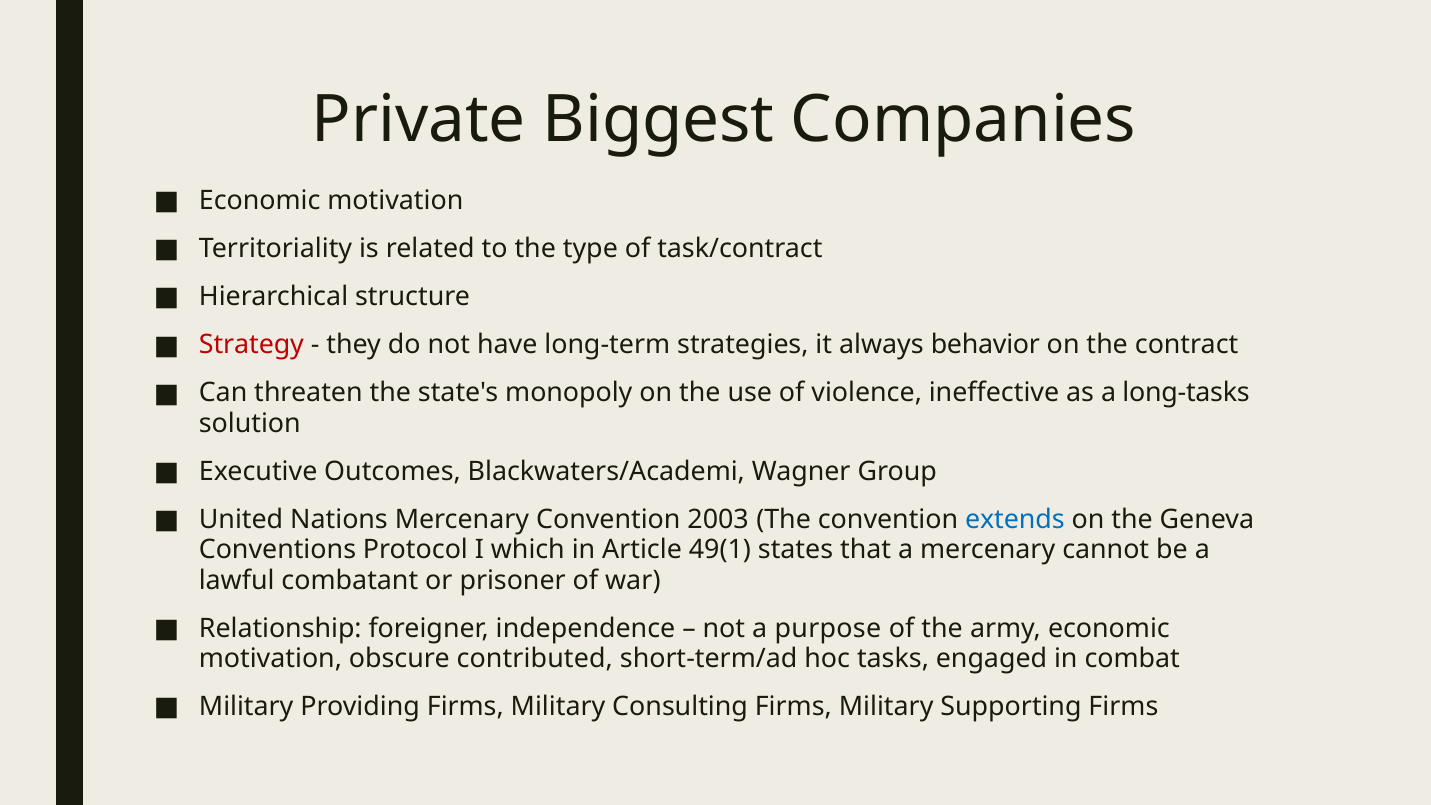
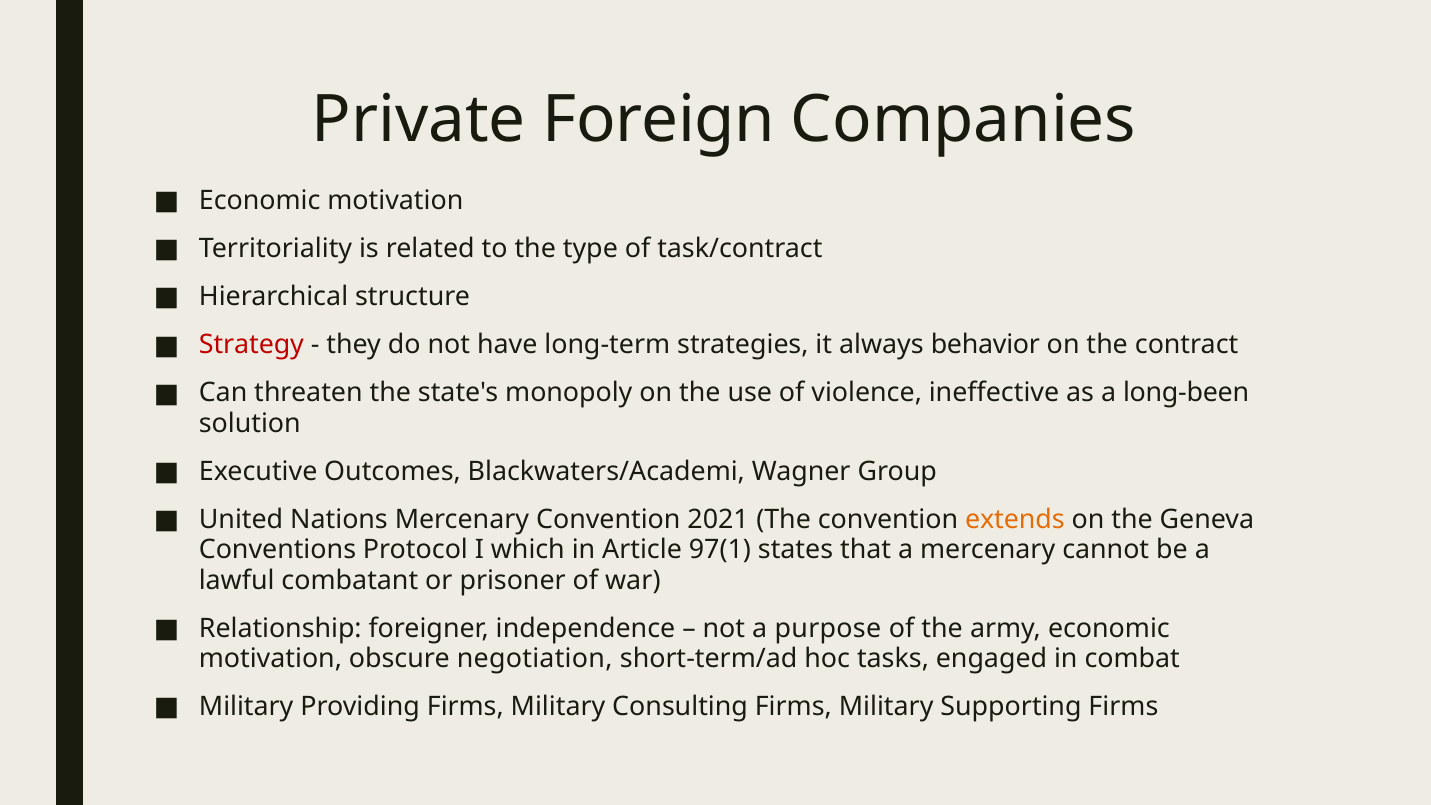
Biggest: Biggest -> Foreign (659, 120)
long-tasks: long-tasks -> long-been (1186, 393)
2003: 2003 -> 2021 (718, 520)
extends colour: blue -> orange (1015, 520)
49(1: 49(1 -> 97(1 (720, 550)
contributed: contributed -> negotiation (535, 659)
